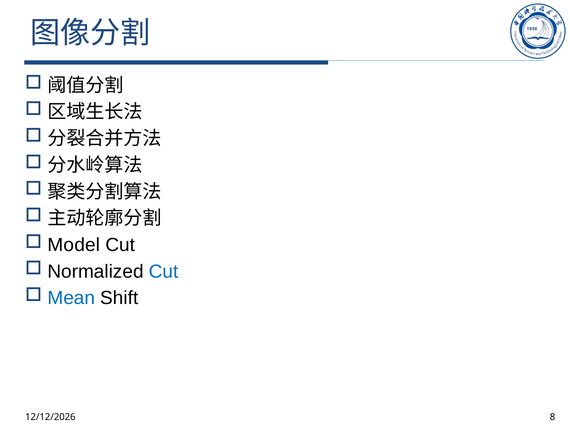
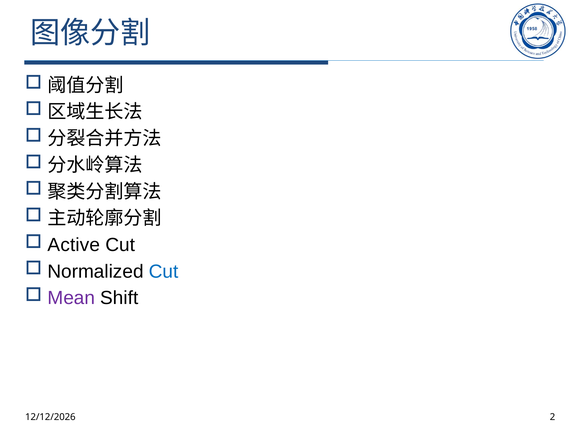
Model: Model -> Active (74, 245)
Mean colour: blue -> purple (71, 298)
8: 8 -> 2 (553, 417)
